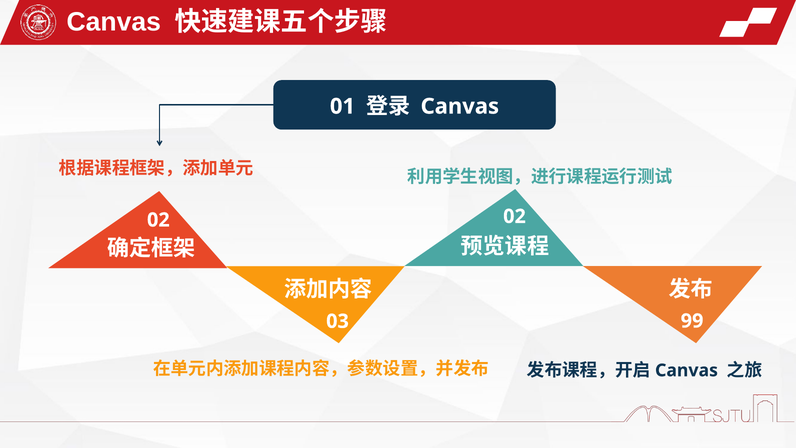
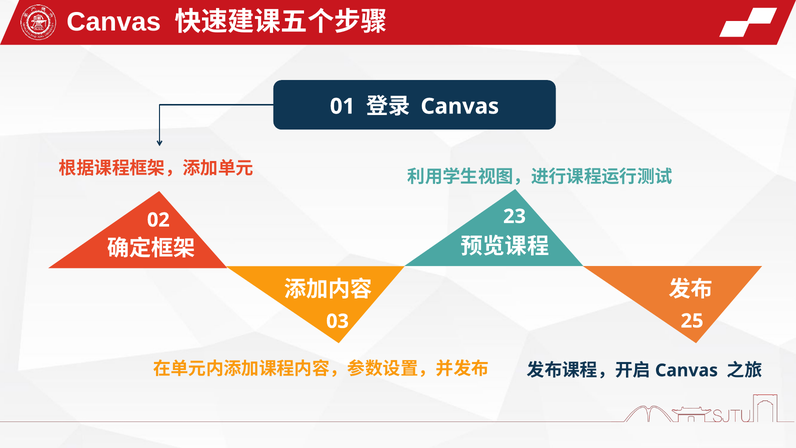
02 02: 02 -> 23 (515, 216)
99: 99 -> 25 (692, 321)
